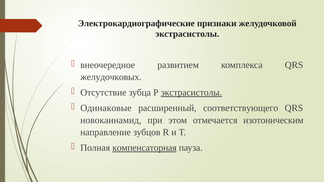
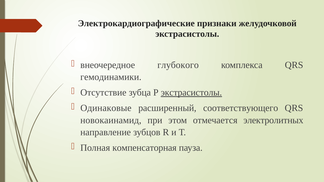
развитием: развитием -> глубокого (178, 65)
желудочковых: желудочковых -> гемодинамики (111, 77)
изотоническим: изотоническим -> электролитных (273, 120)
компенсаторная underline: present -> none (144, 148)
